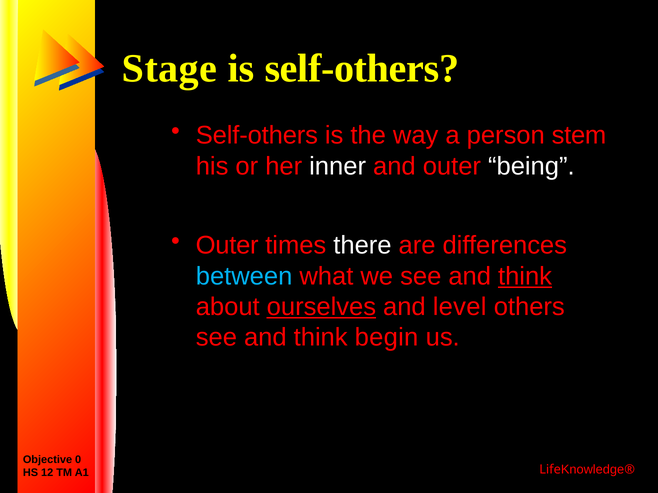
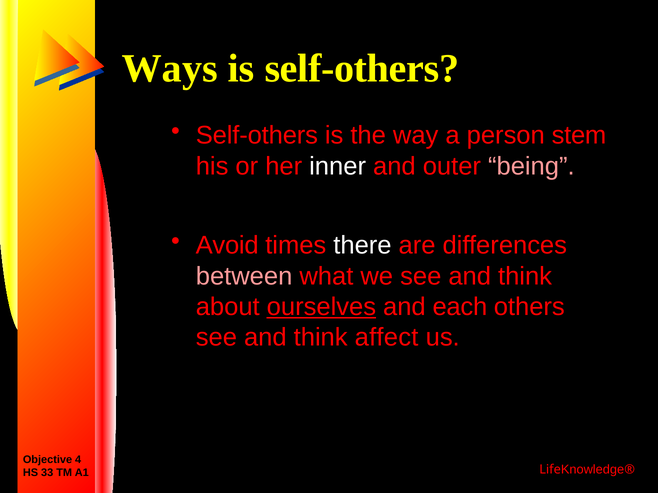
Stage: Stage -> Ways (170, 69)
being colour: white -> pink (531, 166)
Outer: Outer -> Avoid (227, 246)
between colour: light blue -> pink (244, 276)
think underline: present -> none (525, 276)
level: level -> each (460, 307)
begin: begin -> affect (387, 338)
0: 0 -> 4 (78, 460)
12: 12 -> 33 (47, 473)
